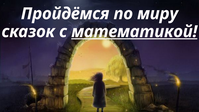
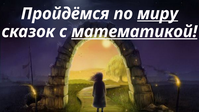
миру underline: none -> present (158, 14)
